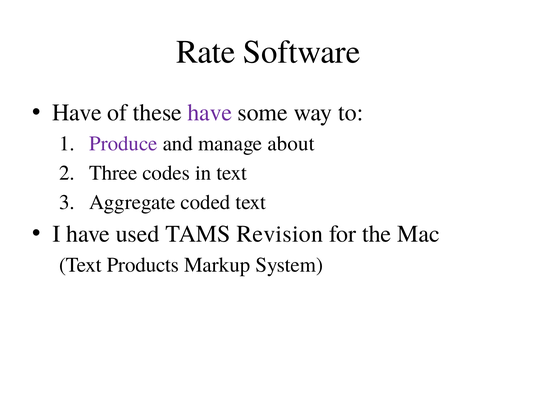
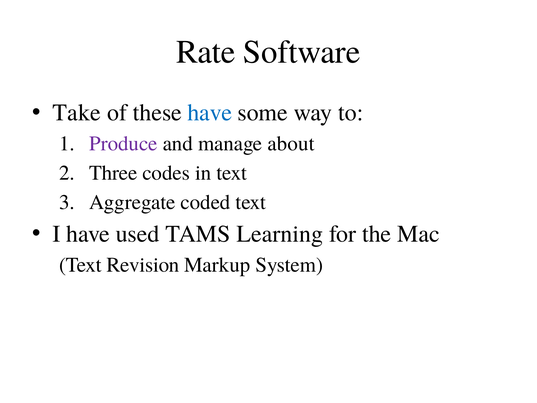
Have: Have -> Take (77, 113)
have colour: purple -> blue (210, 113)
Revision: Revision -> Learning (280, 234)
Products: Products -> Revision (143, 265)
